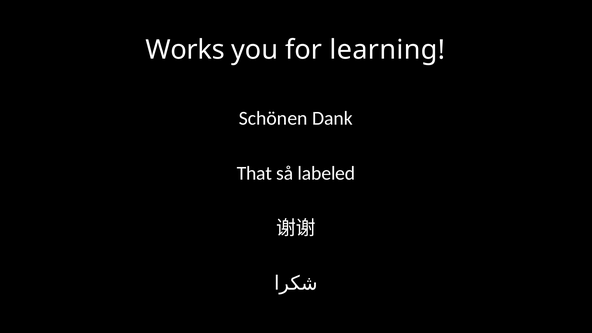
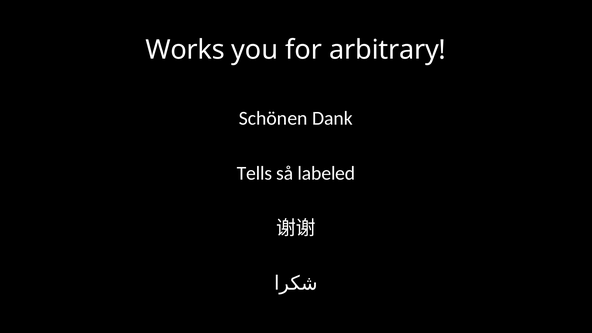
learning: learning -> arbitrary (388, 50)
That: That -> Tells (254, 173)
